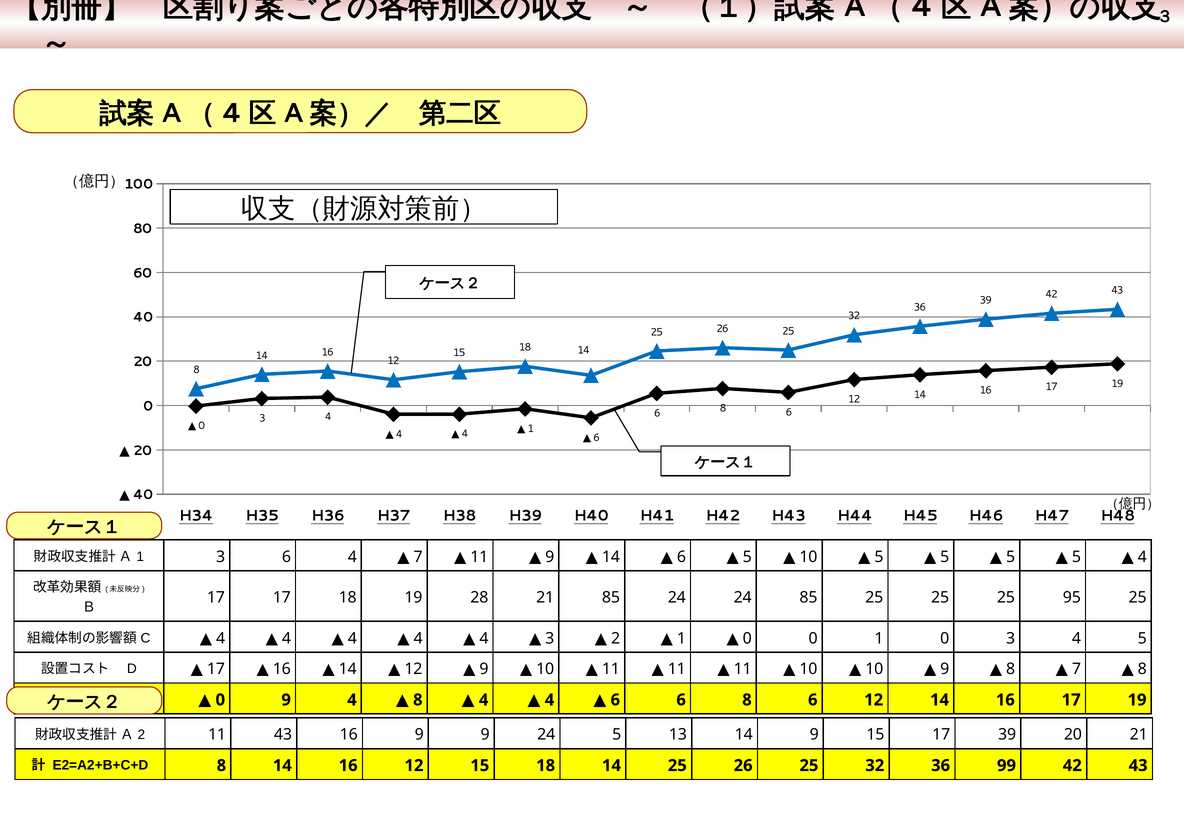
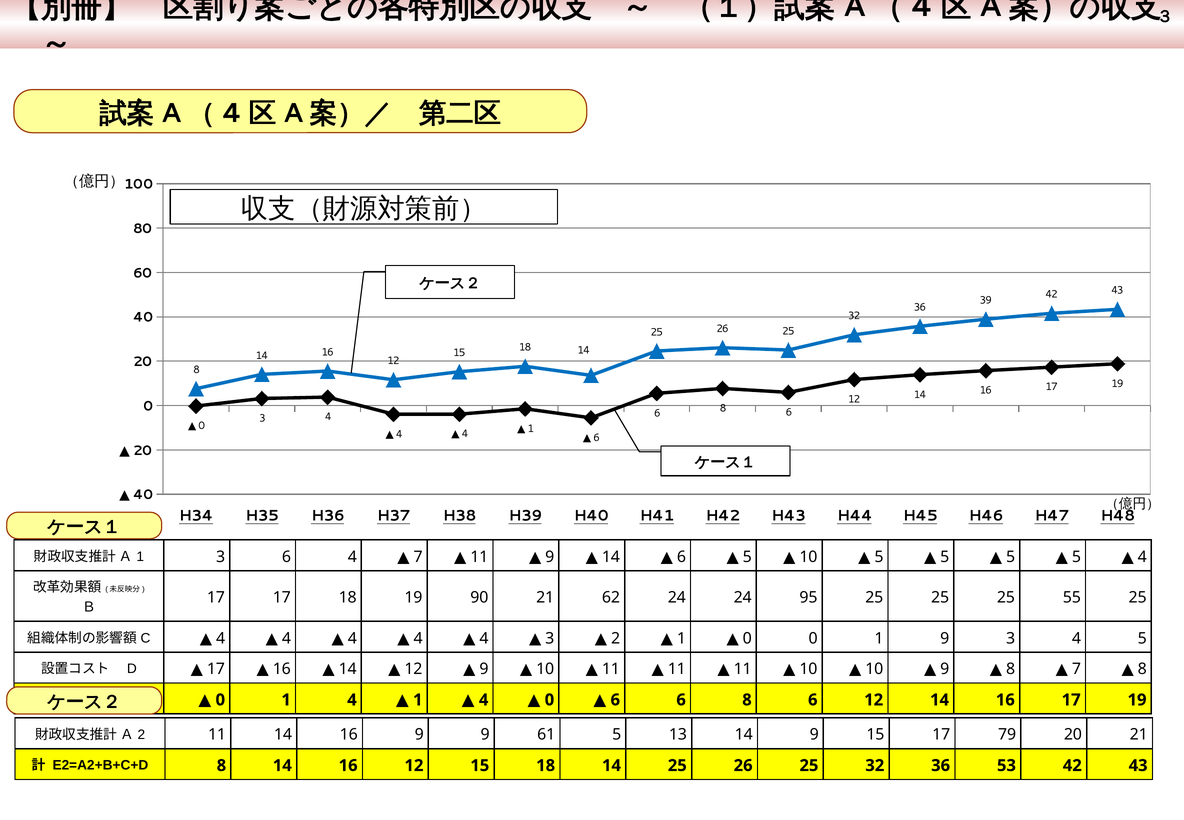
28: 28 -> 90 (479, 597)
21 85: 85 -> 62 (611, 597)
24 85: 85 -> 95 (809, 597)
95: 95 -> 55 (1072, 597)
1 0: 0 -> 9 (945, 638)
9: 9 -> 1 (286, 700)
8: 8 -> 1 (418, 700)
4: 4 -> 0 (549, 700)
11 43: 43 -> 14 (283, 734)
9 24: 24 -> 61 (546, 734)
17 39: 39 -> 79 (1007, 734)
99: 99 -> 53 (1006, 765)
